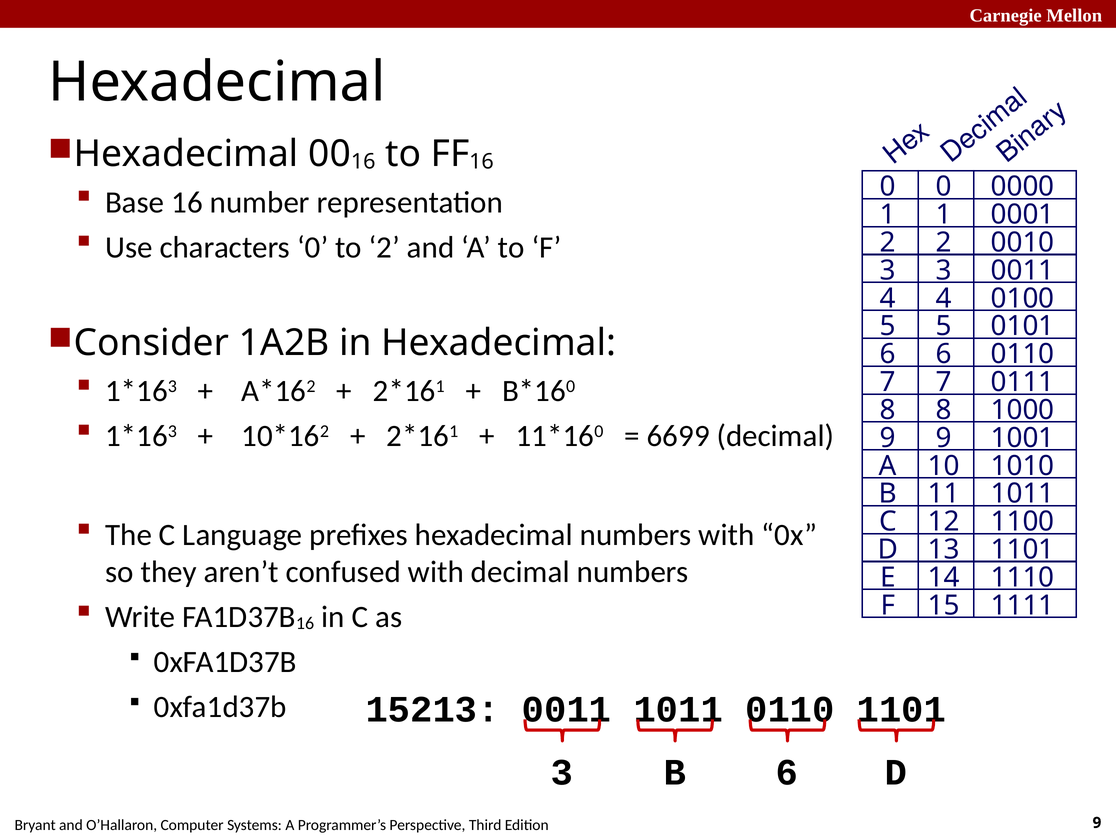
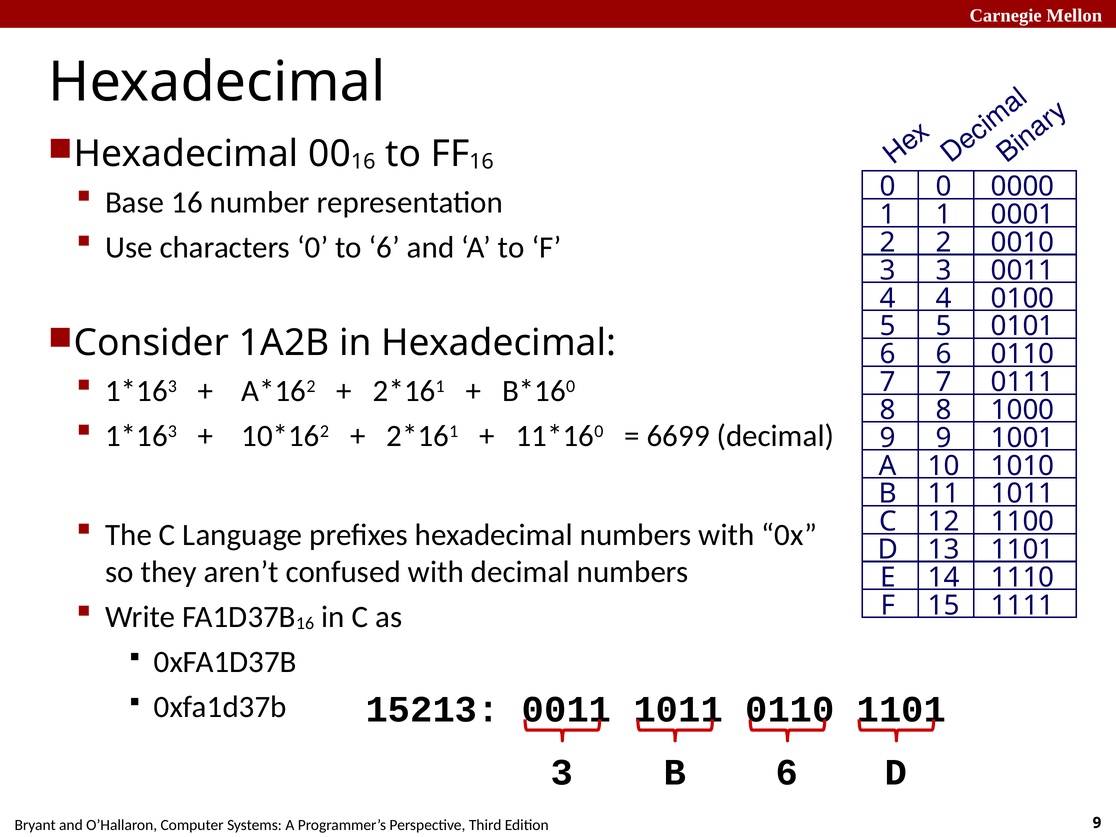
to 2: 2 -> 6 (384, 247)
